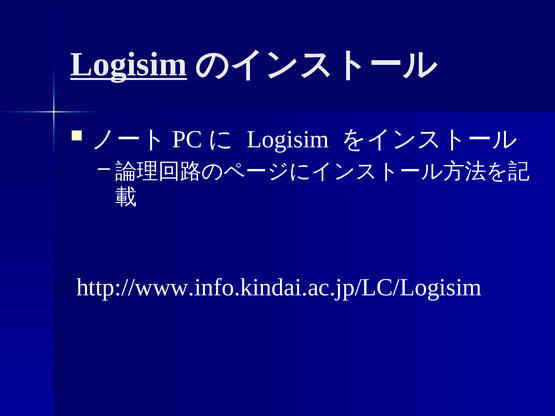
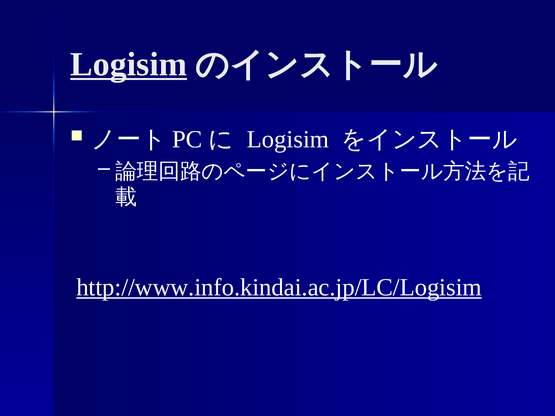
http://www.info.kindai.ac.jp/LC/Logisim underline: none -> present (279, 288)
